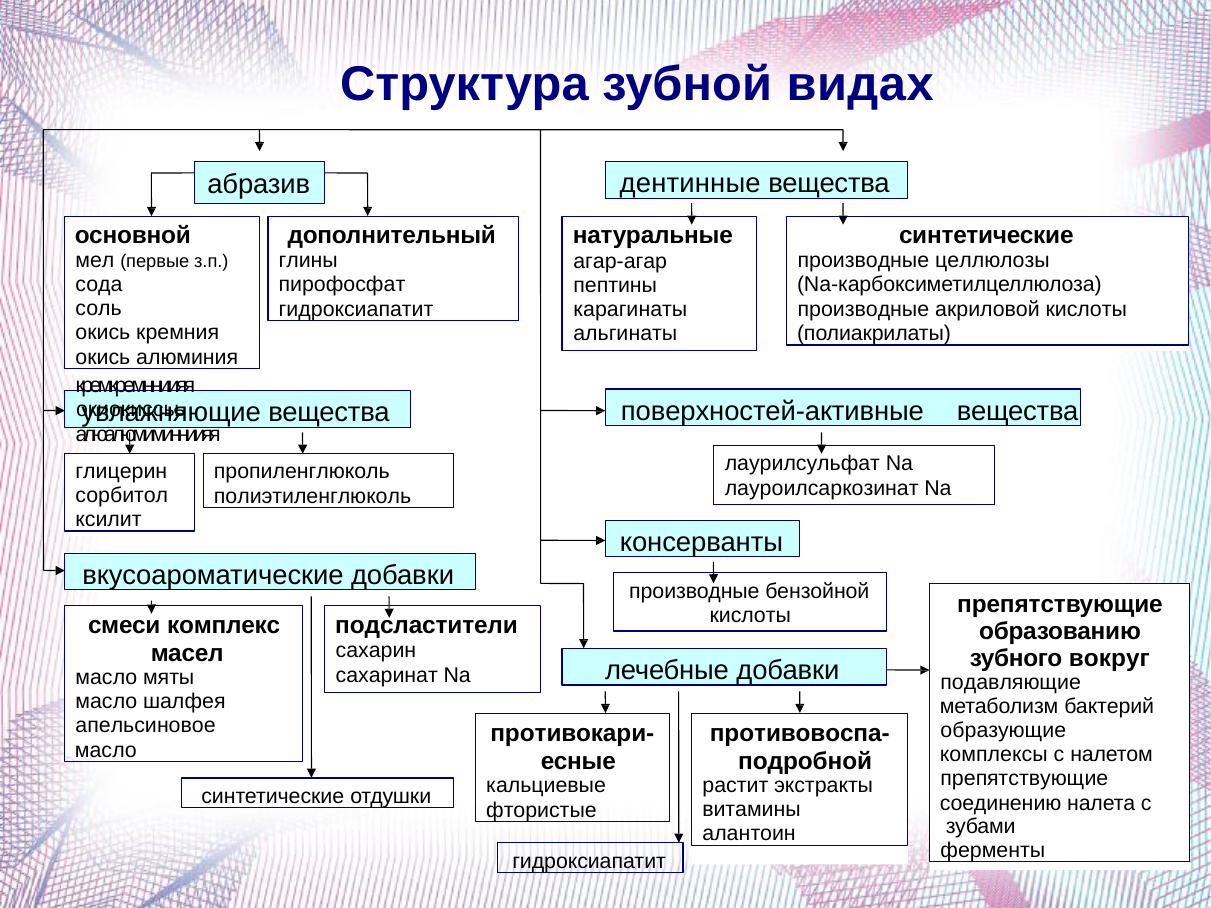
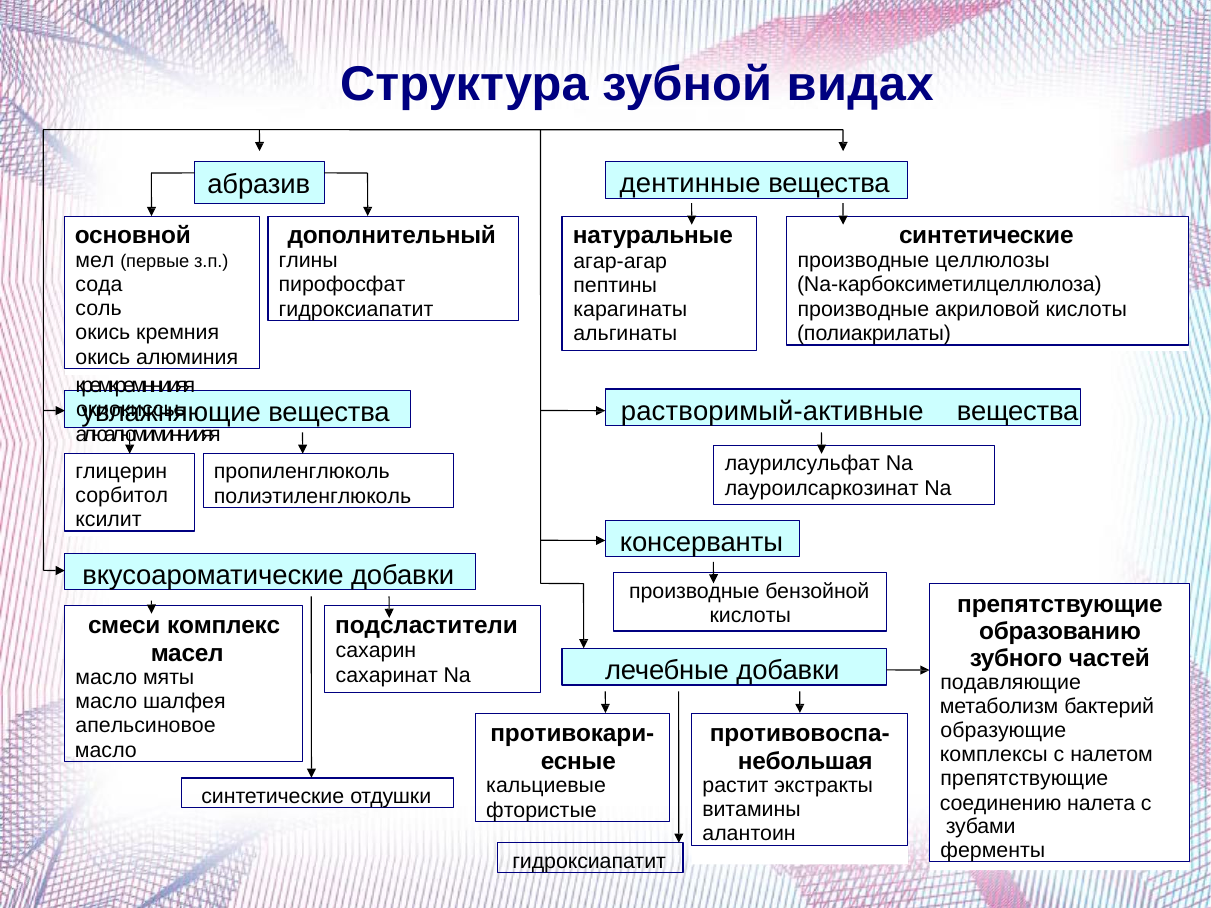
поверхностей-активные: поверхностей-активные -> растворимый-активные (772, 411)
вокруг: вокруг -> частей (1109, 659)
подробной: подробной -> небольшая (805, 761)
